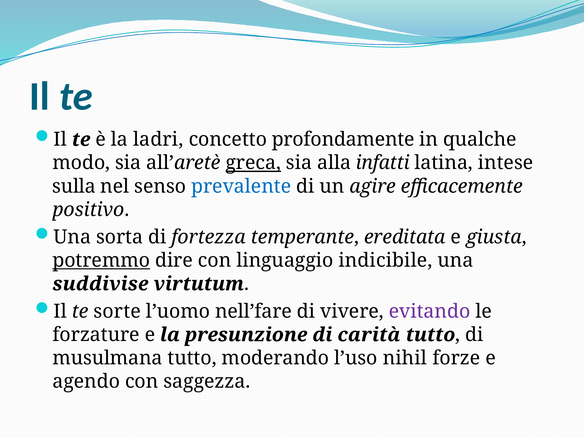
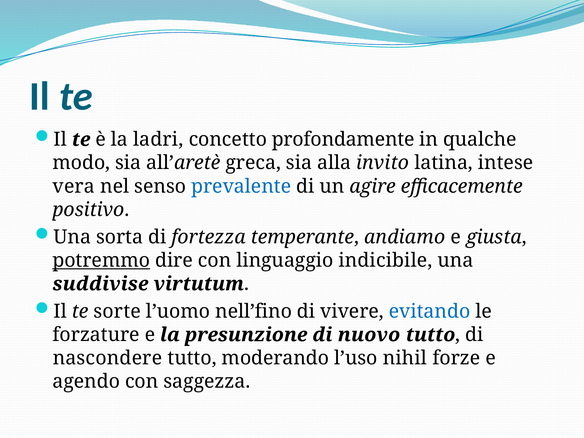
greca underline: present -> none (253, 163)
infatti: infatti -> invito (383, 163)
sulla: sulla -> vera (74, 186)
ereditata: ereditata -> andiamo (405, 237)
nell’fare: nell’fare -> nell’fino (254, 311)
evitando colour: purple -> blue (430, 311)
carità: carità -> nuovo (369, 335)
musulmana: musulmana -> nascondere (107, 358)
